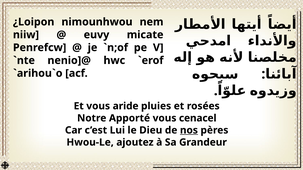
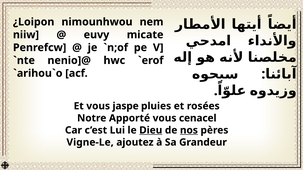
aride: aride -> jaspe (126, 106)
Dieu underline: none -> present (151, 131)
Hwou-Le: Hwou-Le -> Vigne-Le (90, 143)
